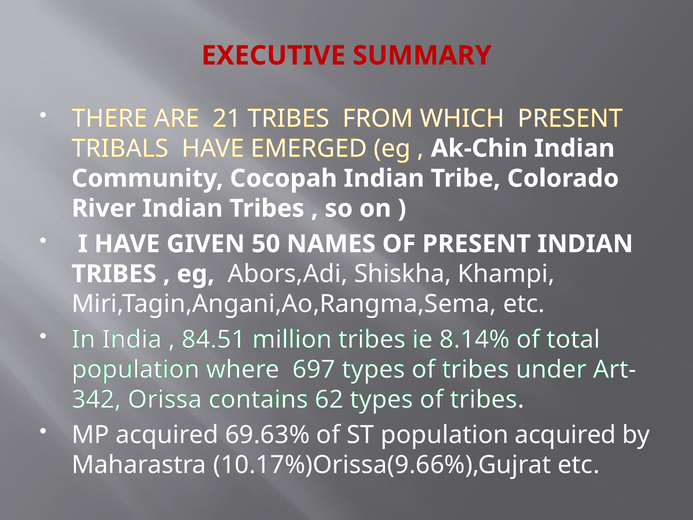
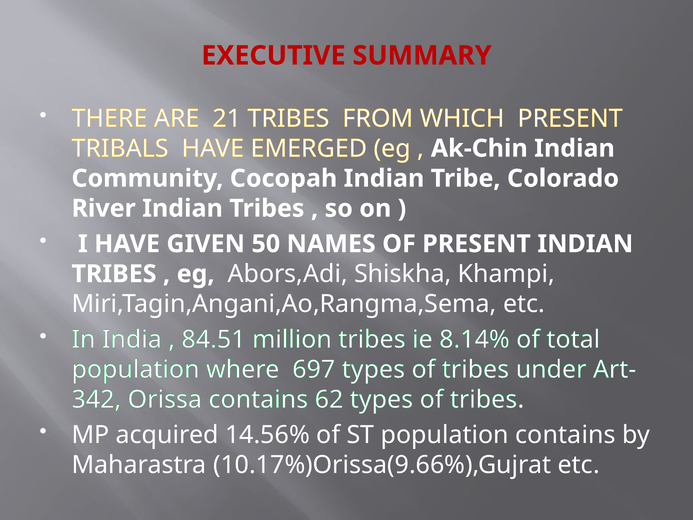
69.63%: 69.63% -> 14.56% (268, 435)
population acquired: acquired -> contains (565, 435)
